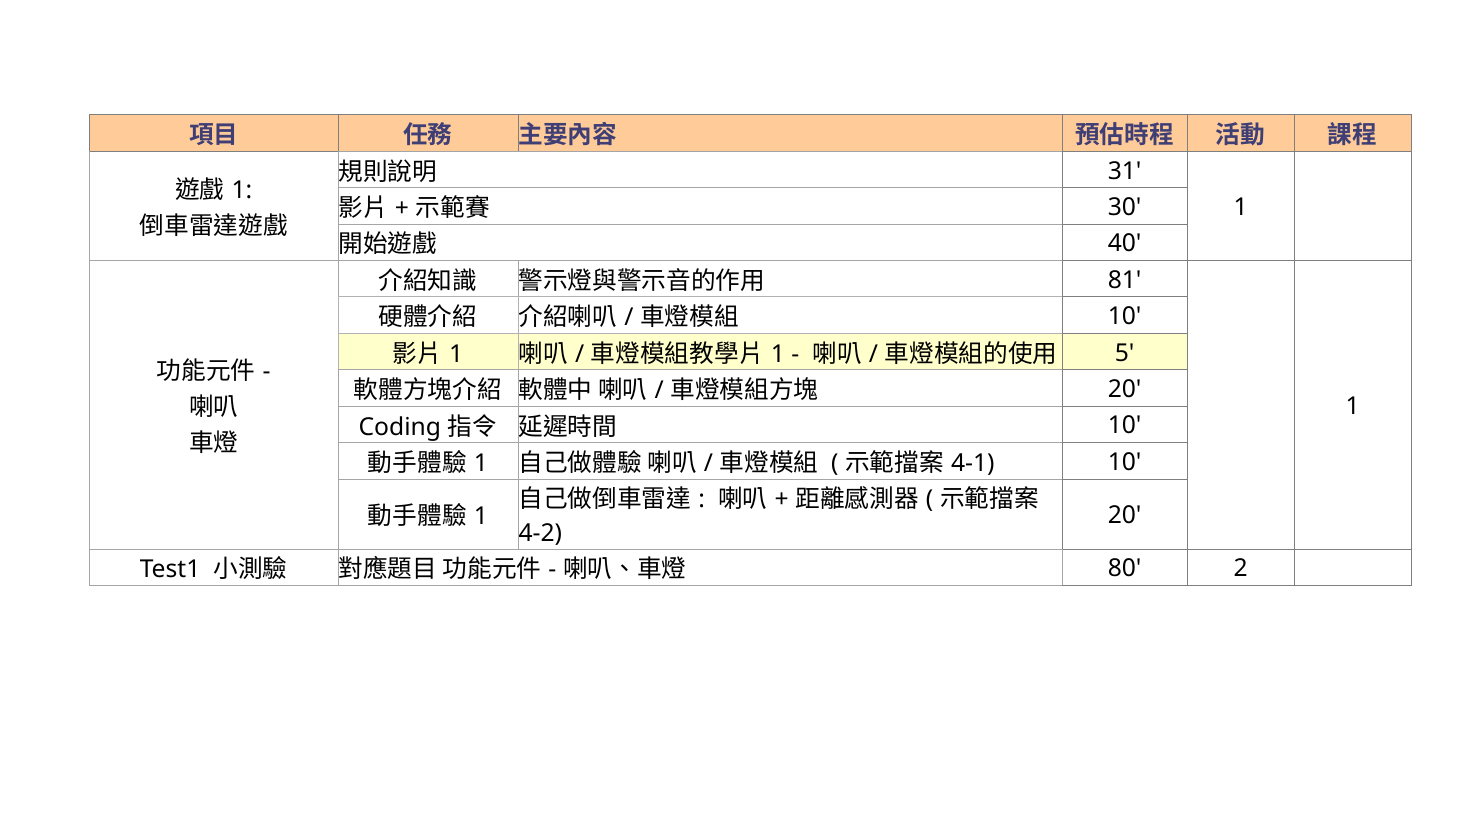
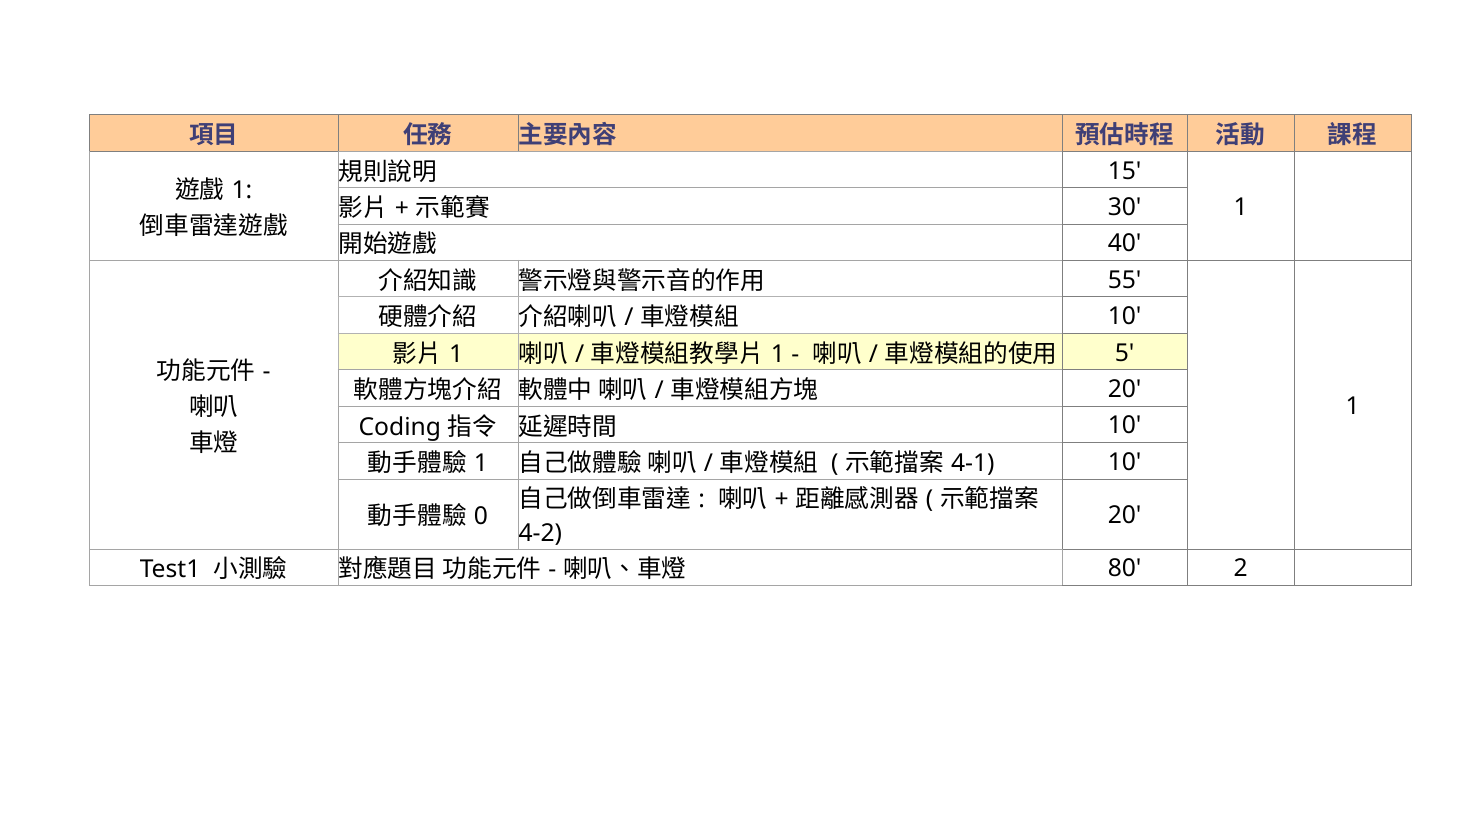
31: 31 -> 15 (1125, 171)
81: 81 -> 55 (1125, 280)
1: 1 -> 0 (481, 517)
